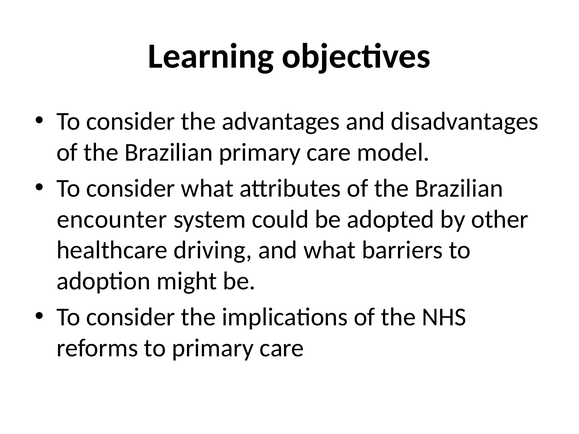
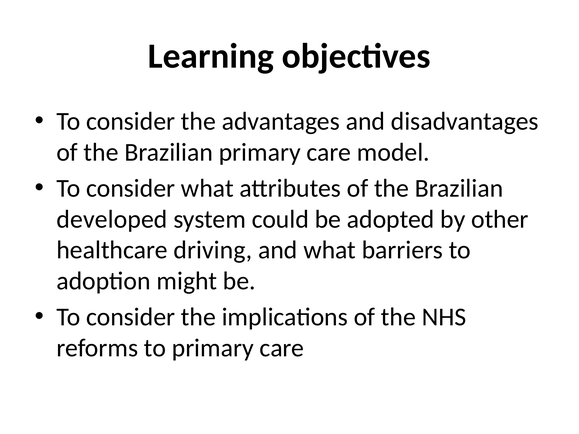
encounter: encounter -> developed (112, 219)
